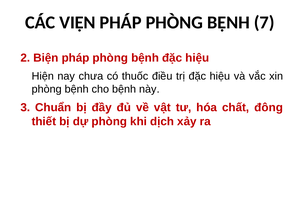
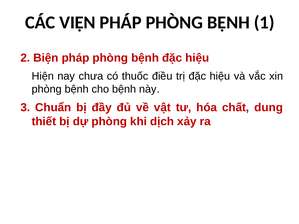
7: 7 -> 1 (264, 22)
đông: đông -> dung (269, 108)
